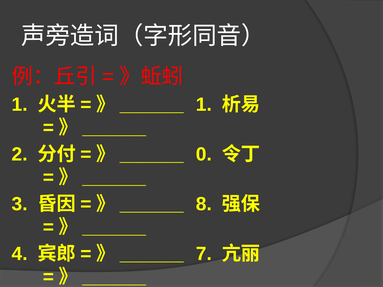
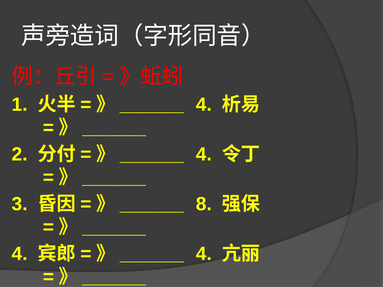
1: 1 -> 4 (204, 105)
0: 0 -> 4 (204, 155)
7: 7 -> 4 (204, 254)
